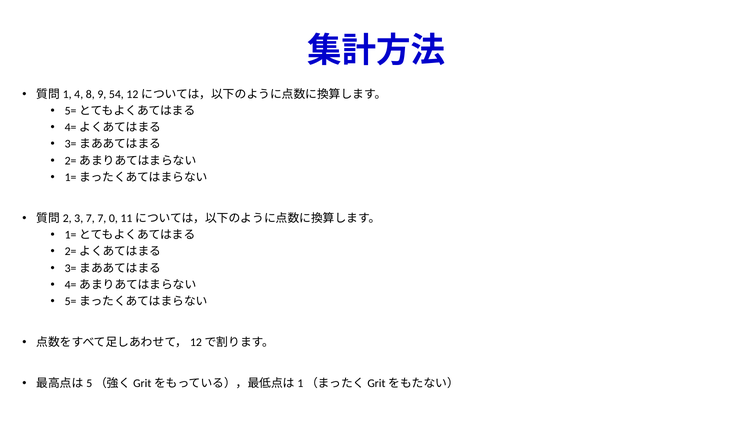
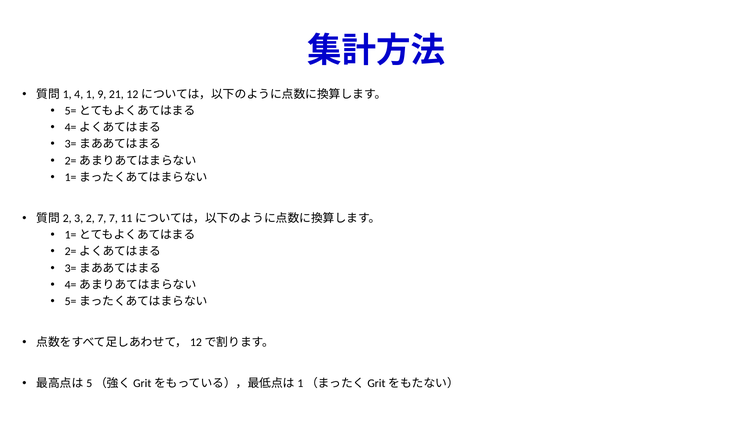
8: 8 -> 1 (90, 94)
54: 54 -> 21 (116, 94)
3 7: 7 -> 2 (90, 219)
7 0: 0 -> 7 (113, 219)
